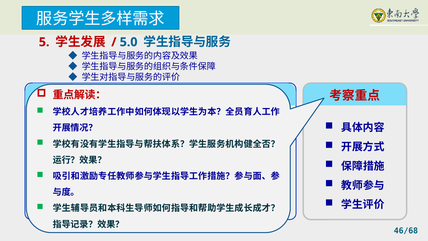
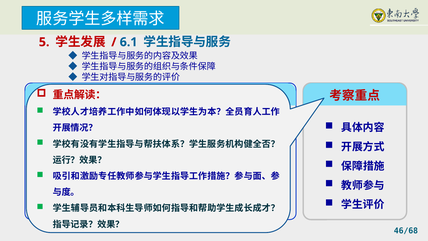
5.0: 5.0 -> 6.1 (129, 42)
